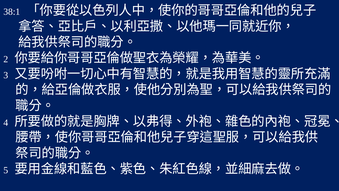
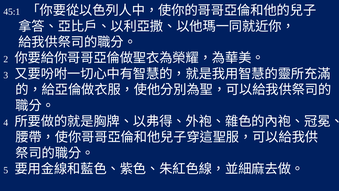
38:1: 38:1 -> 45:1 (12, 12)
